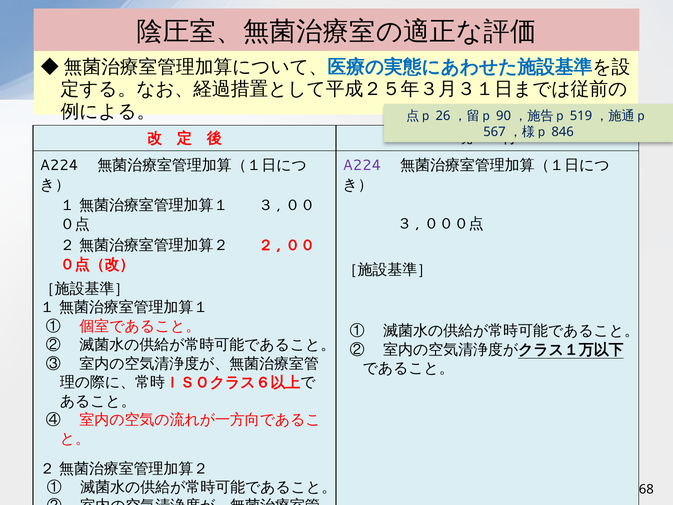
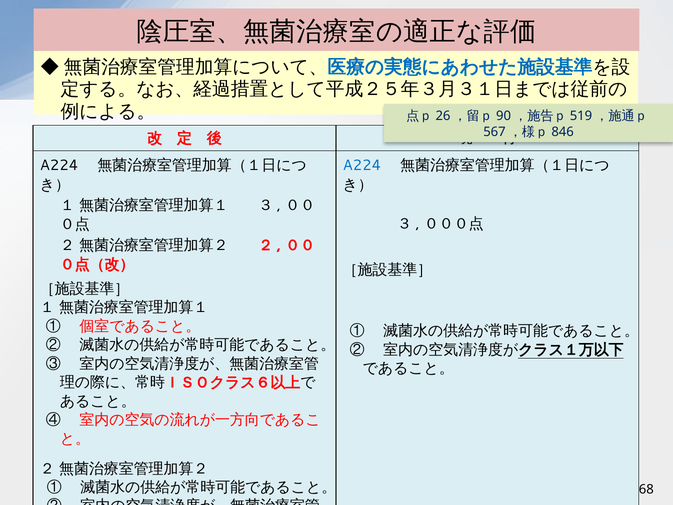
A224 colour: purple -> blue (362, 165)
